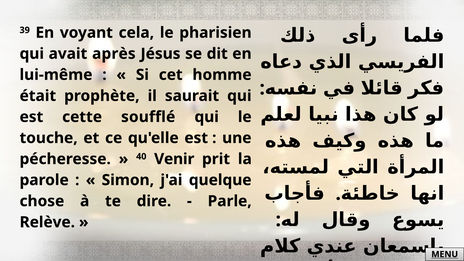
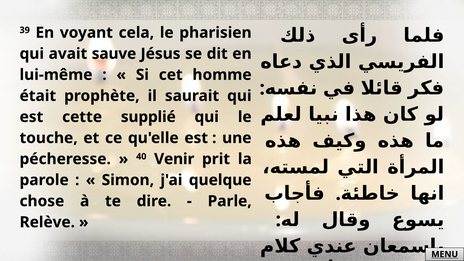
après: après -> sauve (114, 54)
soufflé: soufflé -> supplié (148, 117)
